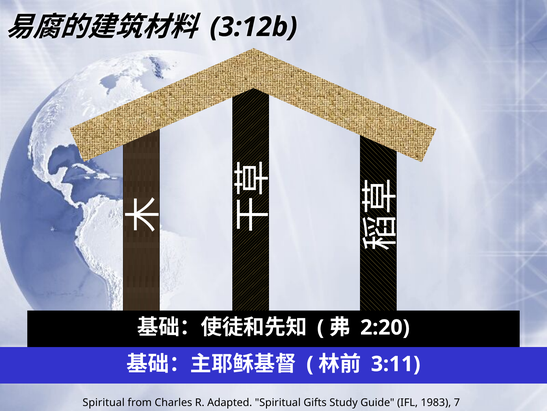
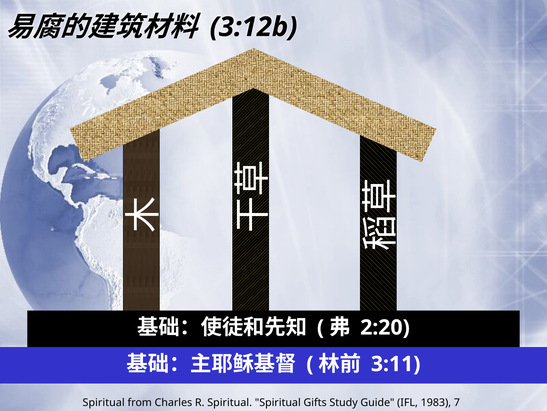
R Adapted: Adapted -> Spiritual (230, 402)
